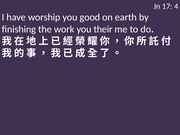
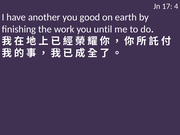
worship: worship -> another (44, 17)
their: their -> until (103, 29)
